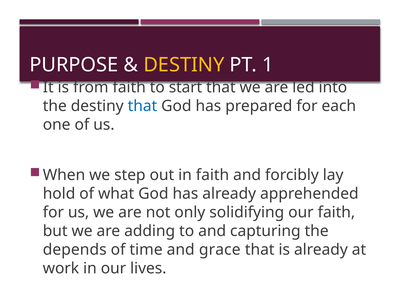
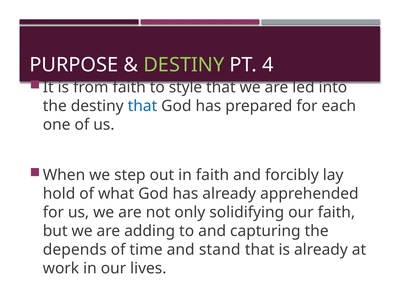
DESTINY colour: yellow -> light green (184, 65)
1: 1 -> 4 (268, 65)
start: start -> style (186, 87)
grace: grace -> stand (220, 250)
